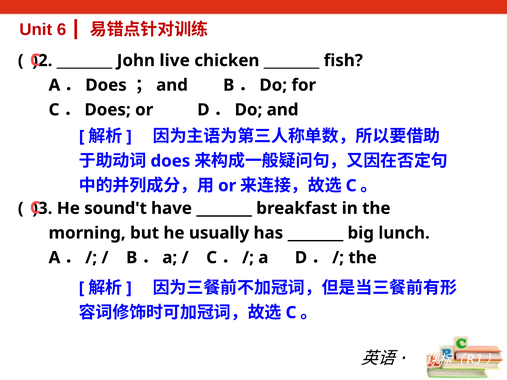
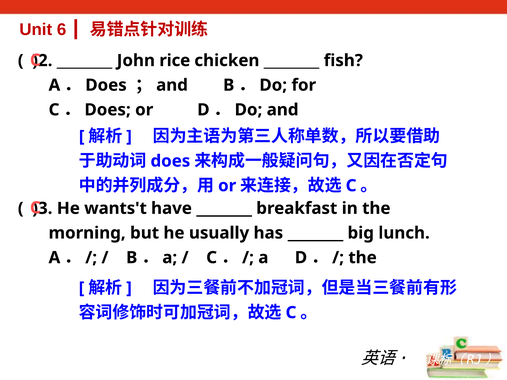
live: live -> rice (175, 61)
sound't: sound't -> wants't (116, 208)
